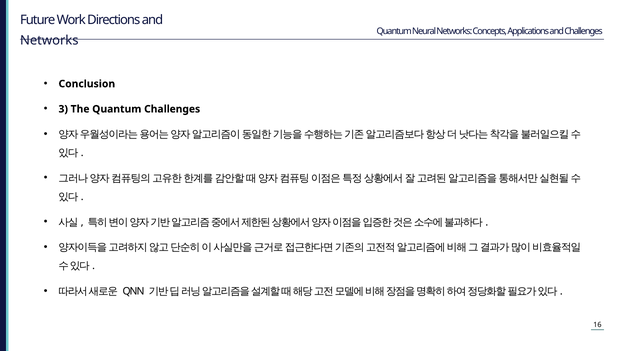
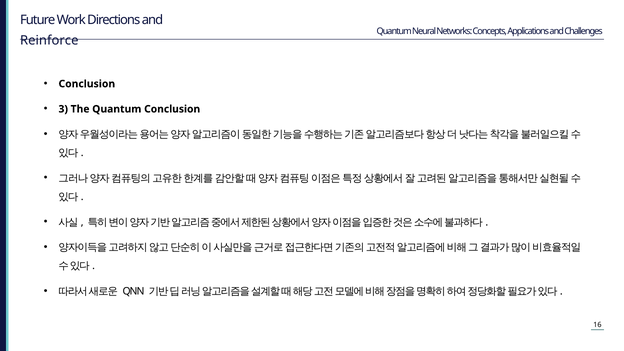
Networks: Networks -> Reinforce (49, 40)
Quantum Challenges: Challenges -> Conclusion (172, 109)
